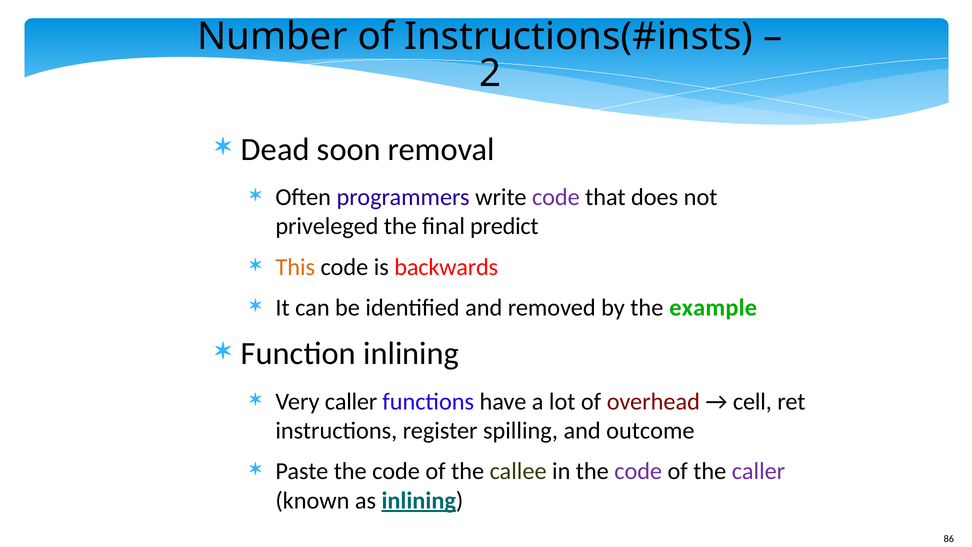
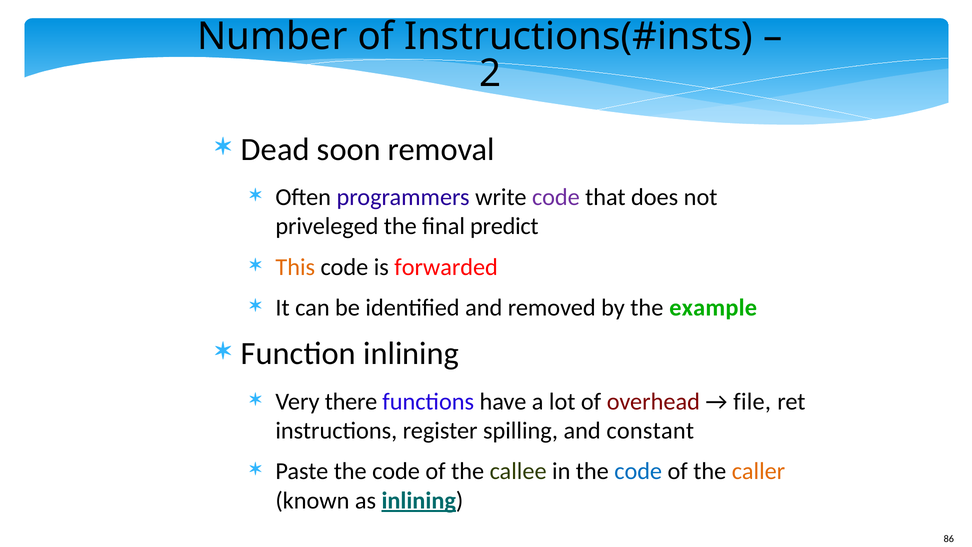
backwards: backwards -> forwarded (446, 267)
Very caller: caller -> there (351, 401)
cell: cell -> file (752, 401)
outcome: outcome -> constant (650, 431)
code colour: purple -> blue (638, 471)
caller colour: purple -> orange (758, 471)
